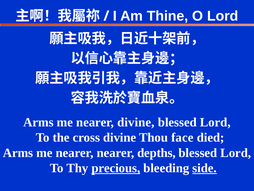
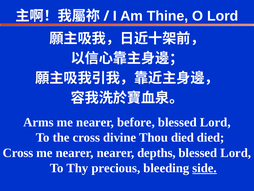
nearer divine: divine -> before (136, 122)
Thou face: face -> died (182, 137)
Arms: Arms -> Cross (18, 152)
precious underline: present -> none (116, 168)
